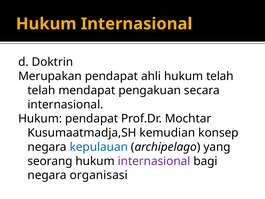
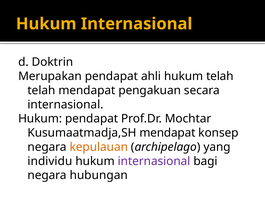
Kusumaatmadja,SH kemudian: kemudian -> mendapat (167, 133)
kepulauan colour: blue -> orange (99, 147)
seorang: seorang -> individu (50, 161)
organisasi: organisasi -> hubungan (99, 175)
